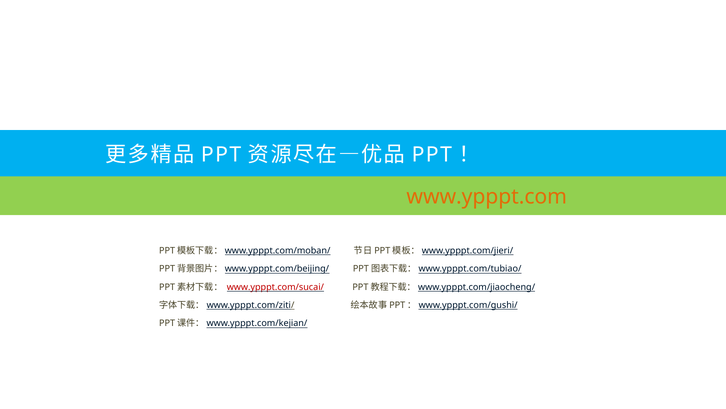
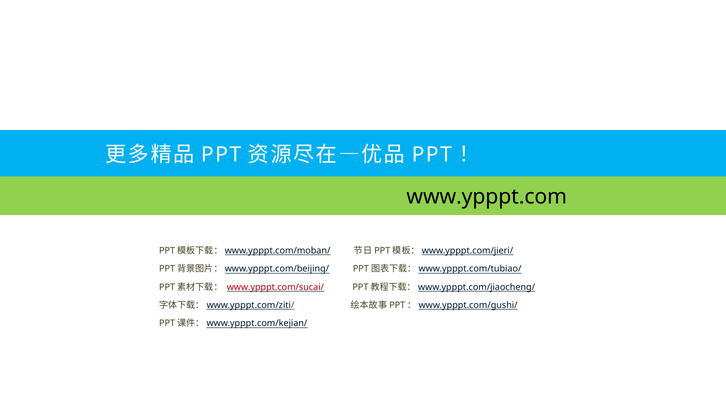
www.ypppt.com colour: orange -> black (487, 197)
